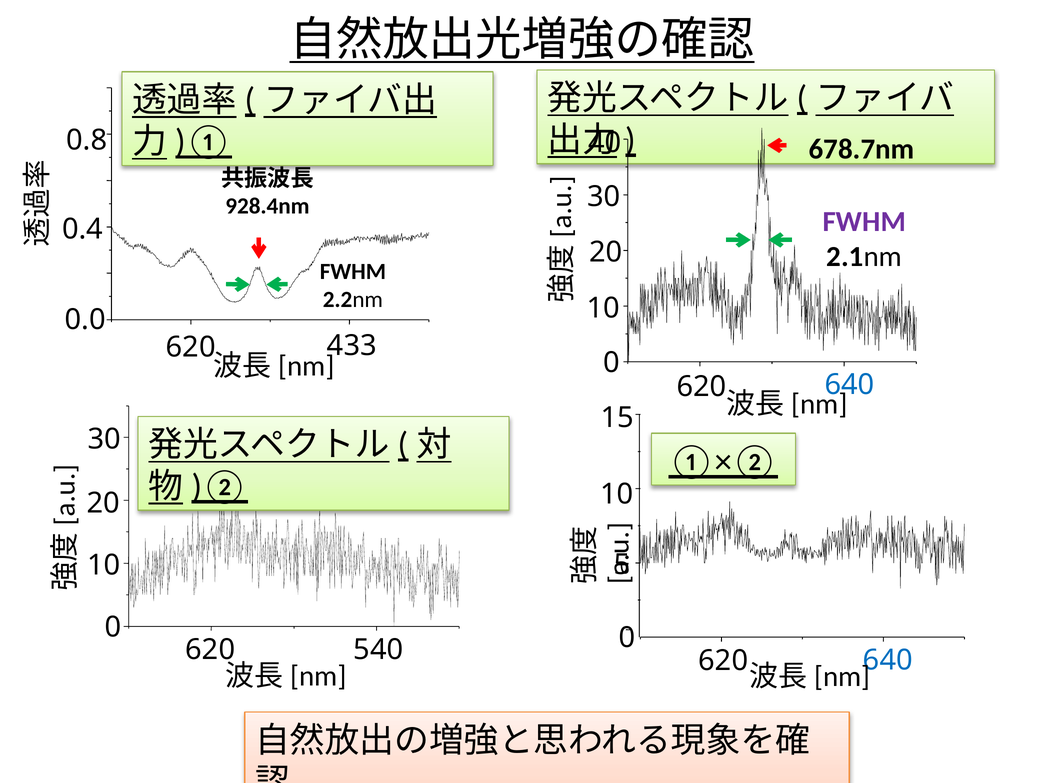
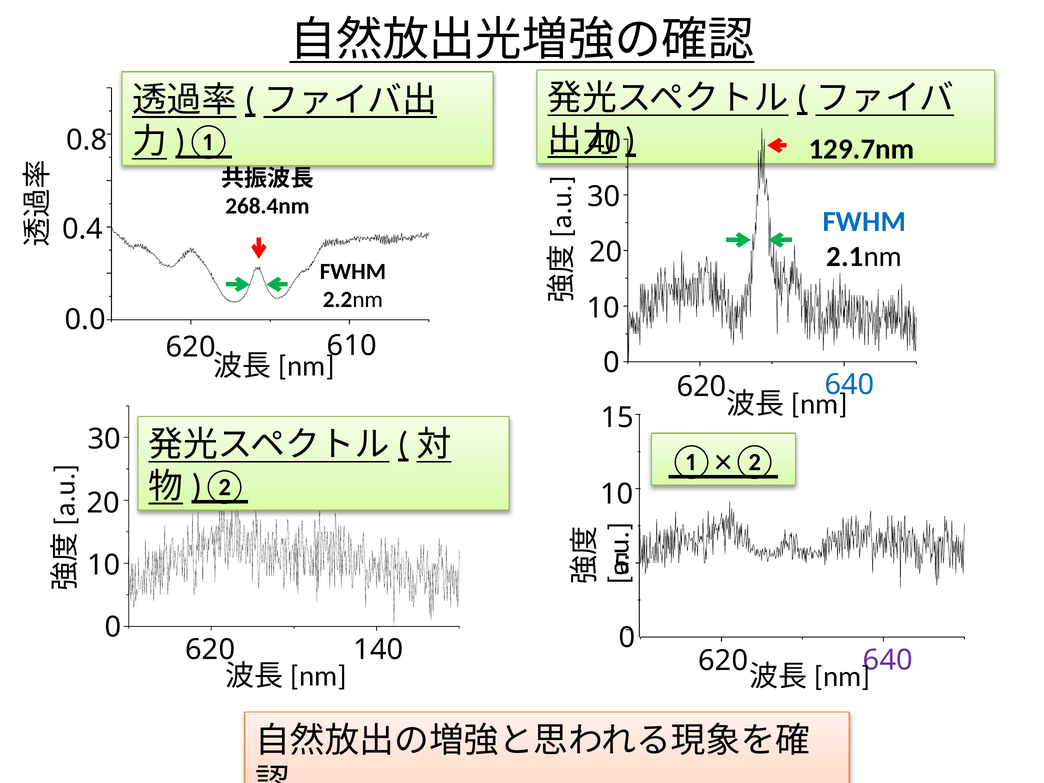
678.7nm: 678.7nm -> 129.7nm (862, 149)
928.4nm: 928.4nm -> 268.4nm (267, 206)
FWHM colour: purple -> blue (864, 222)
433: 433 -> 610 (352, 346)
540: 540 -> 140 (378, 649)
640 colour: blue -> purple (888, 660)
